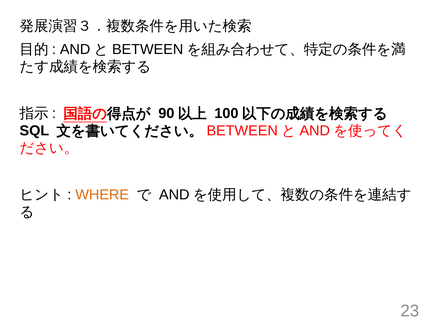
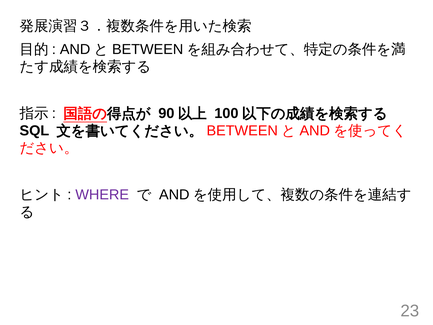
WHERE colour: orange -> purple (102, 195)
